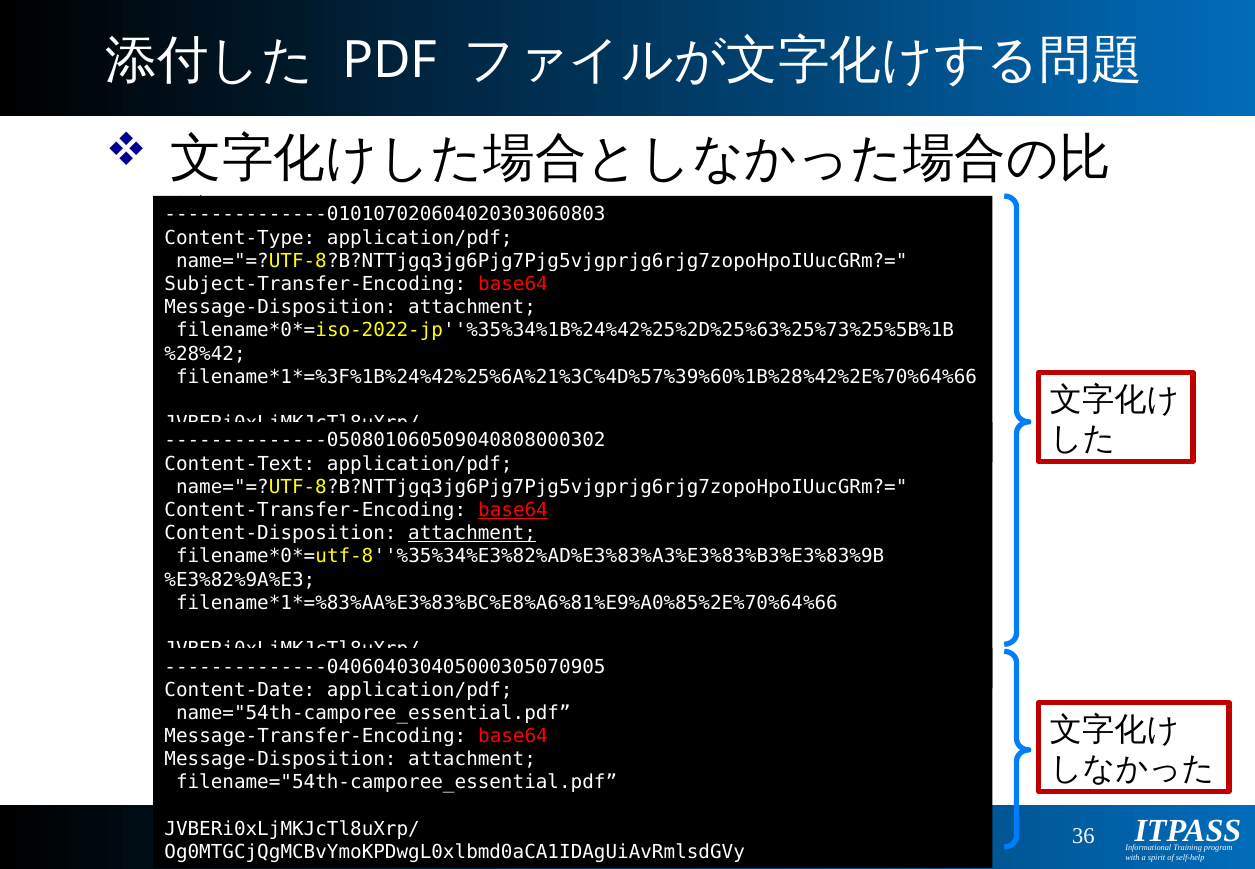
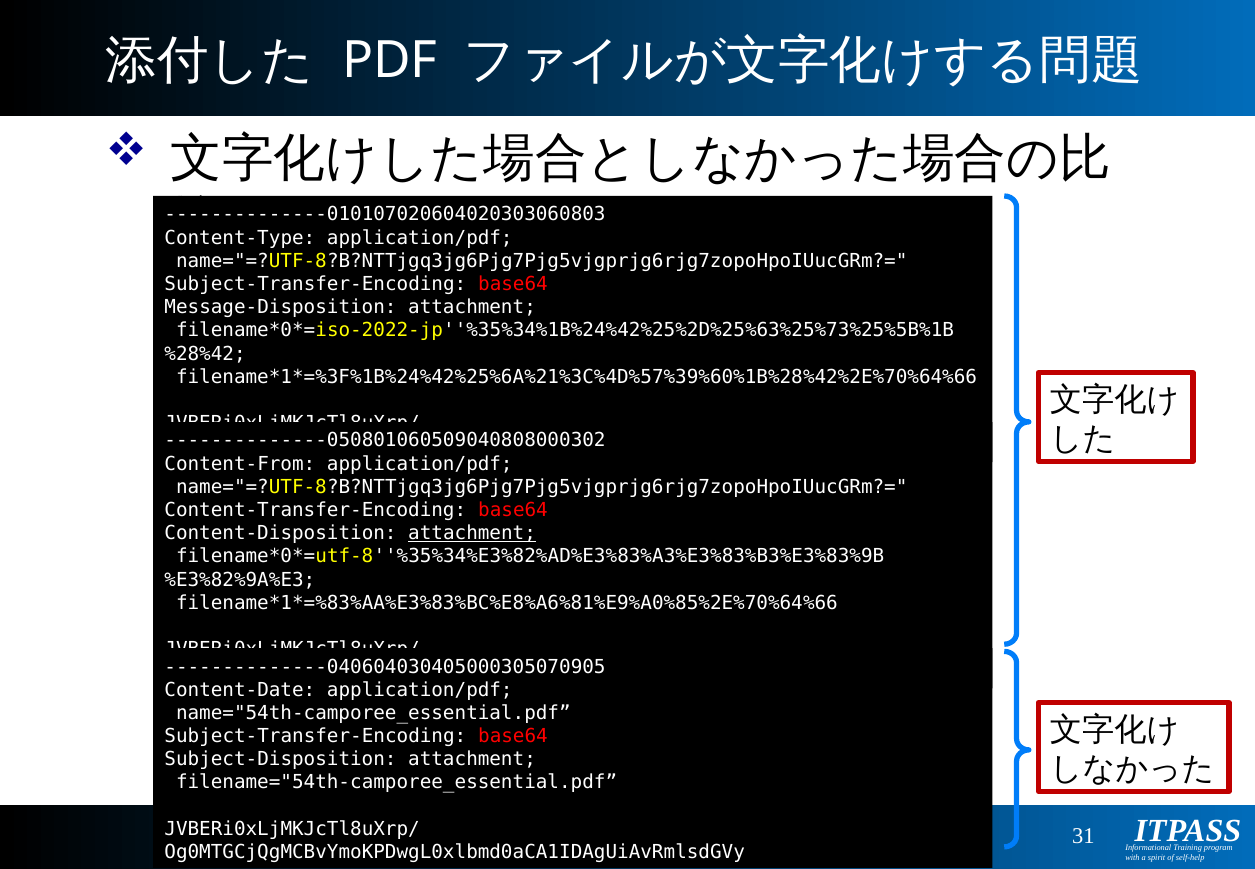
Content-Text: Content-Text -> Content-From (240, 464)
base64 underline: present -> none (513, 510)
Message-Transfer-Encoding: Message-Transfer-Encoding -> Subject-Transfer-Encoding (315, 736)
Message-Disposition: Message-Disposition -> Subject-Disposition (281, 759)
36: 36 -> 31 (1084, 836)
